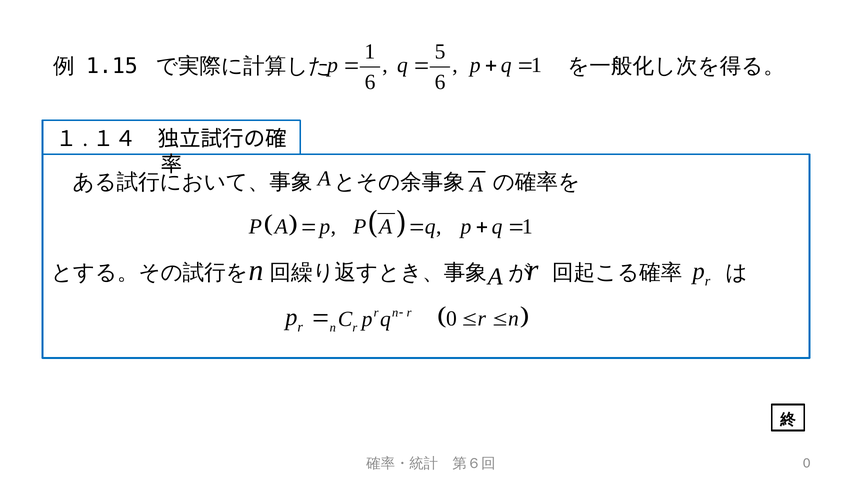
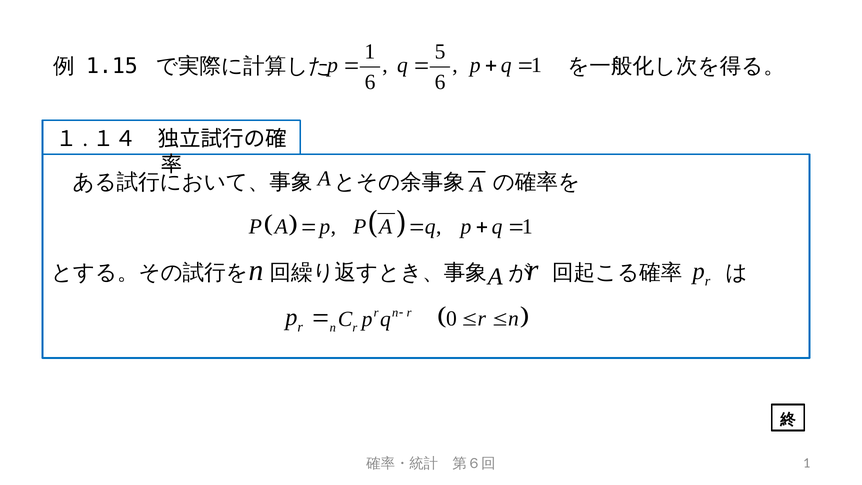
0: 0 -> 1 (807, 463)
